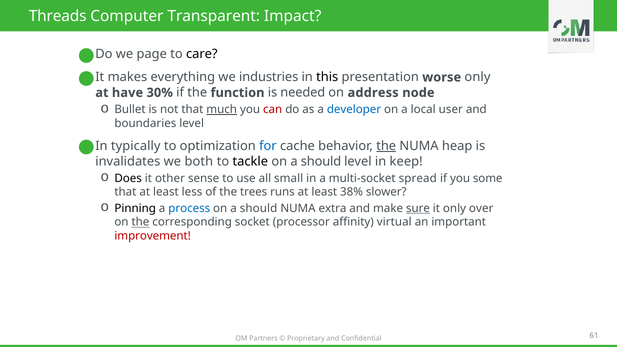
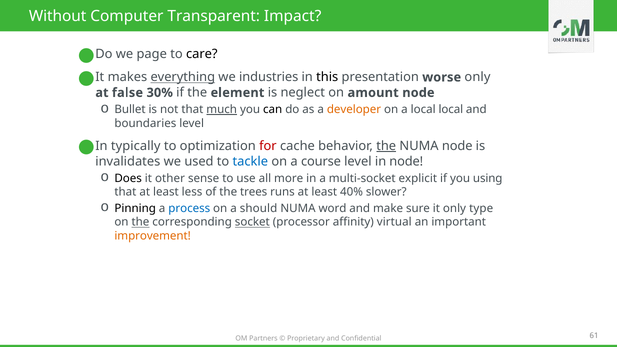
Threads: Threads -> Without (58, 16)
everything underline: none -> present (183, 77)
have: have -> false (127, 93)
function: function -> element (237, 93)
needed: needed -> neglect (303, 93)
address: address -> amount (373, 93)
can colour: red -> black (273, 110)
developer colour: blue -> orange (354, 110)
local user: user -> local (451, 110)
for colour: blue -> red (268, 146)
NUMA heap: heap -> node (457, 146)
both: both -> used (199, 161)
tackle colour: black -> blue (250, 161)
should: should -> course (321, 161)
in keep: keep -> node (406, 161)
small: small -> more (289, 178)
spread: spread -> explicit (418, 178)
some: some -> using (488, 178)
38%: 38% -> 40% (352, 192)
extra: extra -> word (332, 208)
sure underline: present -> none (418, 208)
over: over -> type (481, 208)
socket underline: none -> present (252, 222)
improvement colour: red -> orange (153, 236)
